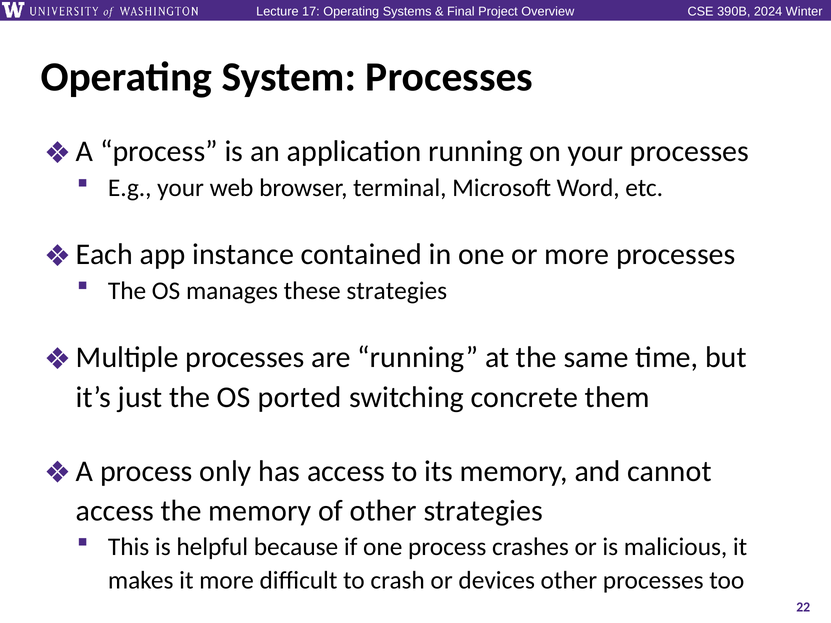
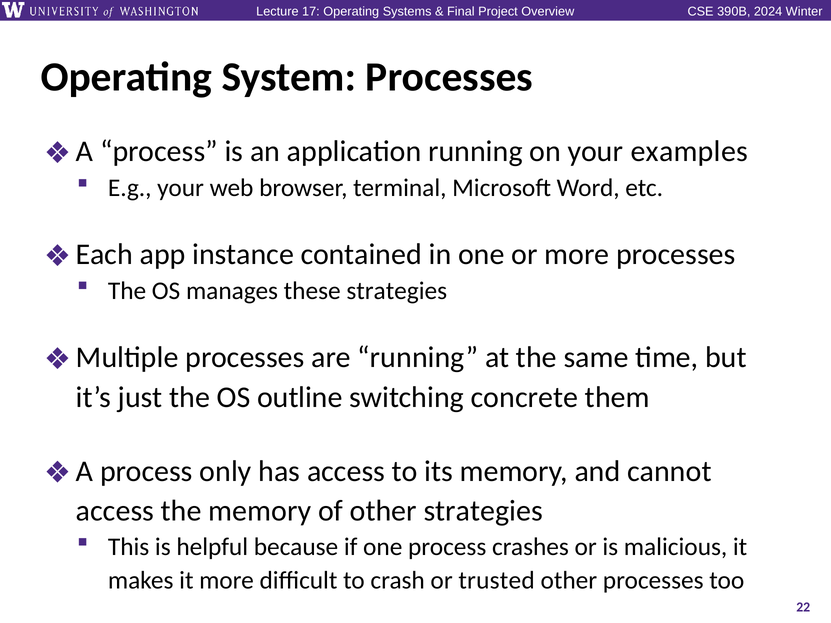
your processes: processes -> examples (689, 152)
ported: ported -> outline (300, 397)
devices: devices -> trusted (497, 581)
